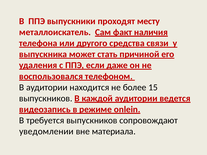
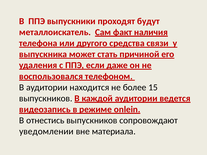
месту: месту -> будут (148, 21)
требуется: требуется -> отнестись (45, 121)
